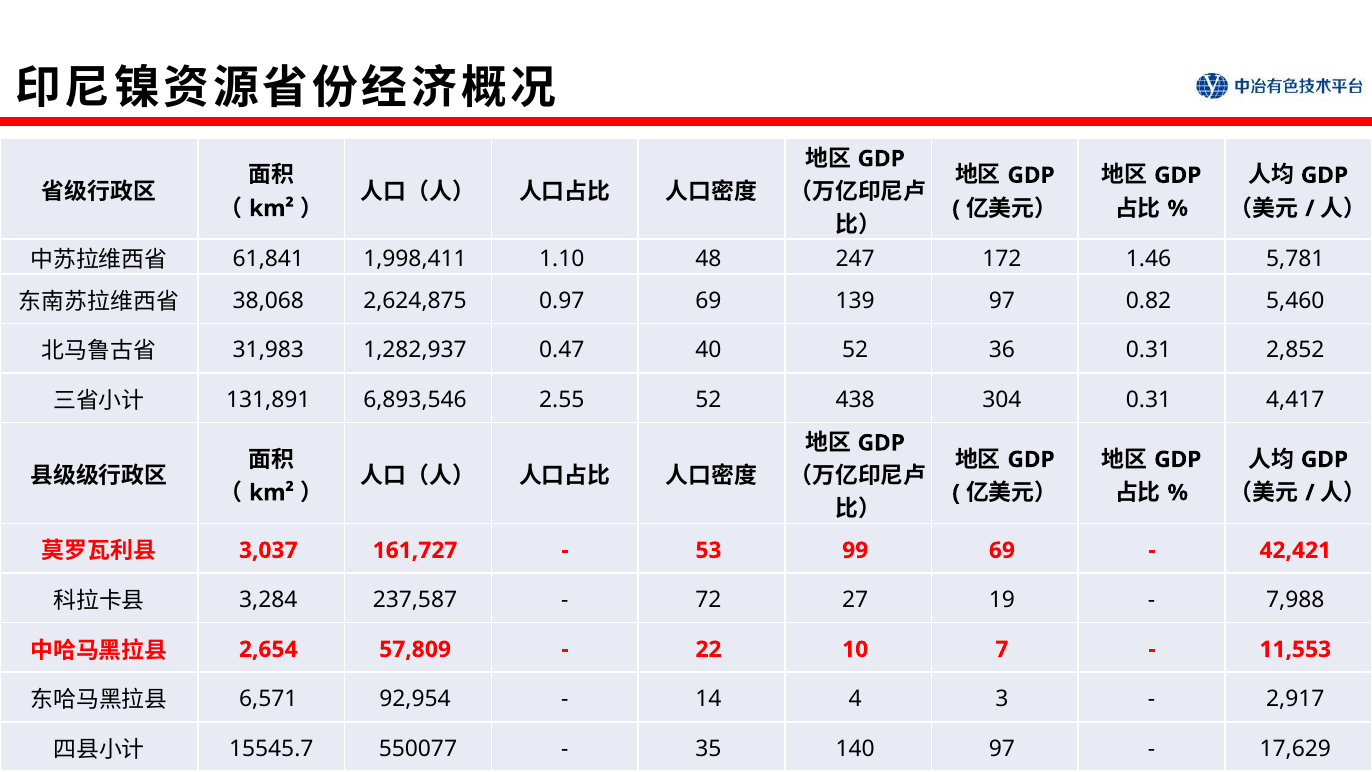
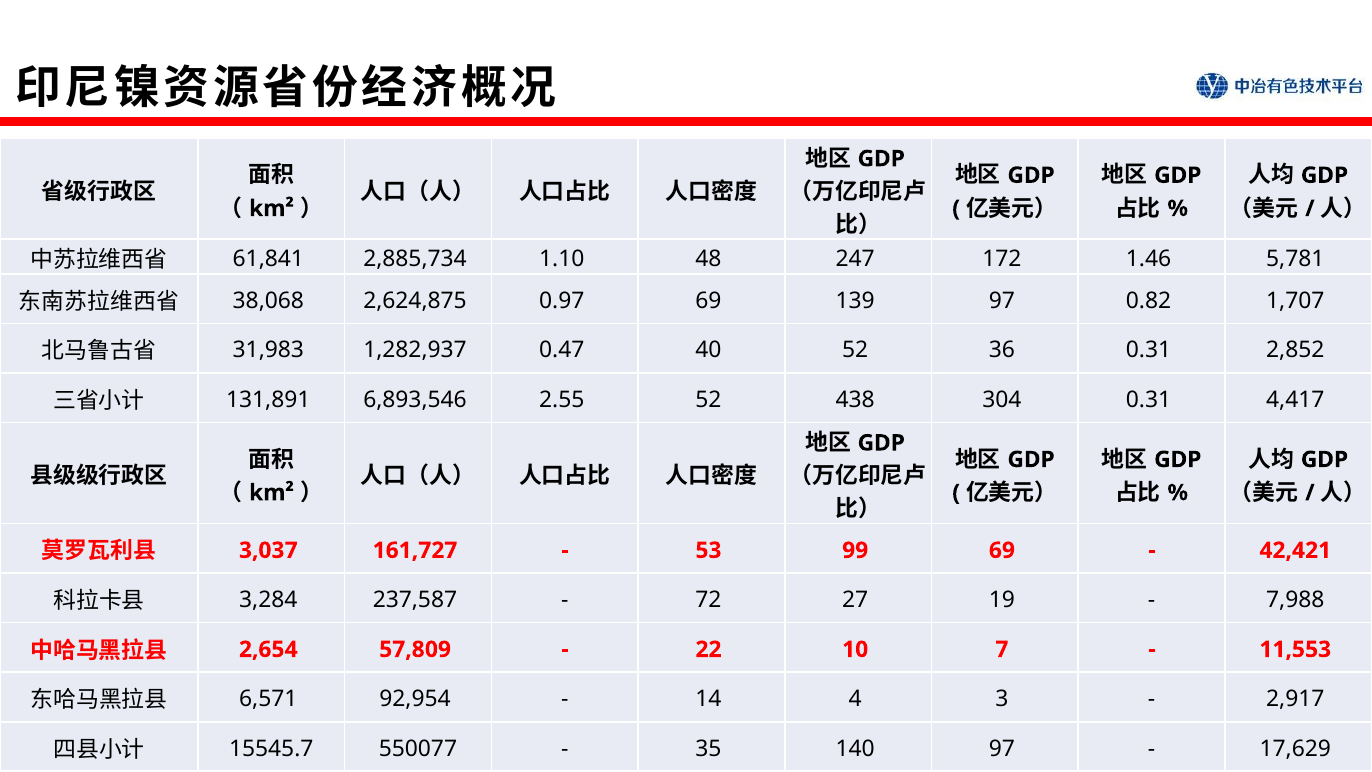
1,998,411: 1,998,411 -> 2,885,734 (415, 259)
5,460: 5,460 -> 1,707 (1295, 301)
